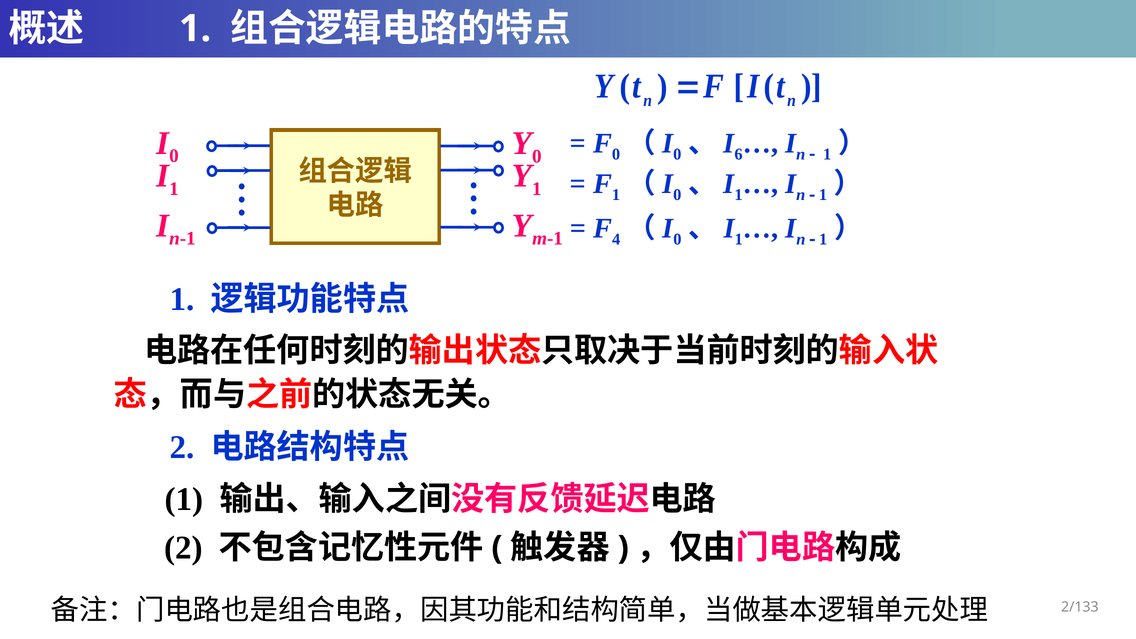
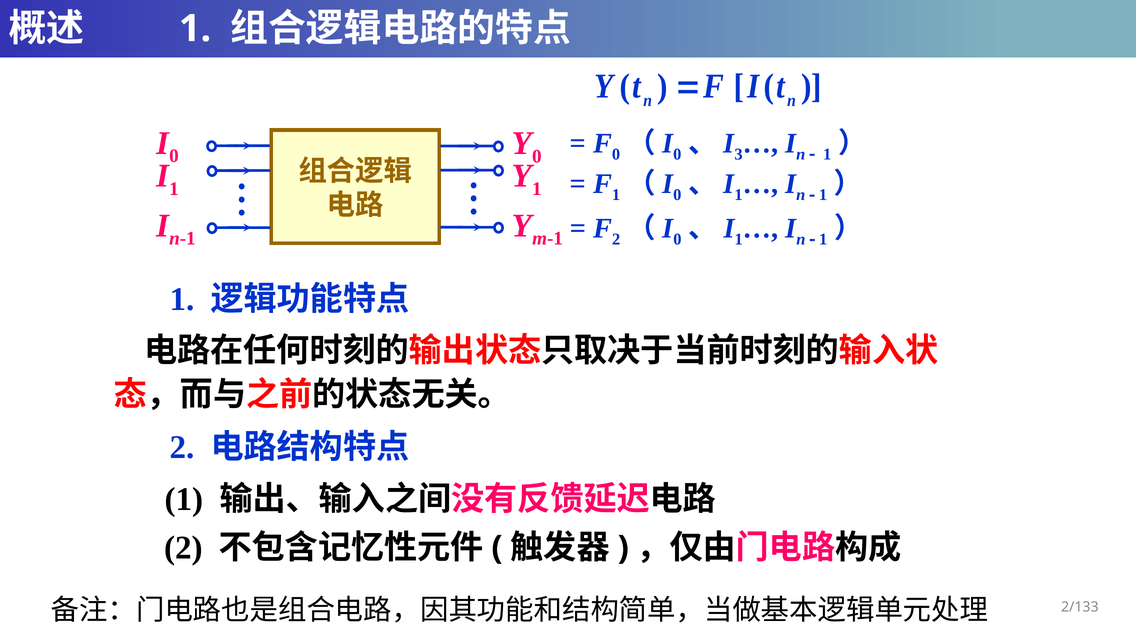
6: 6 -> 3 (739, 154)
4: 4 -> 2 (616, 239)
